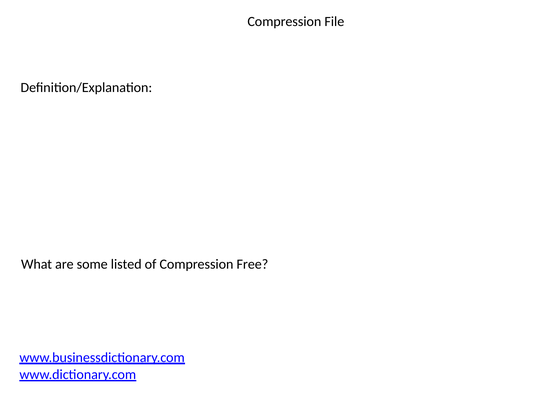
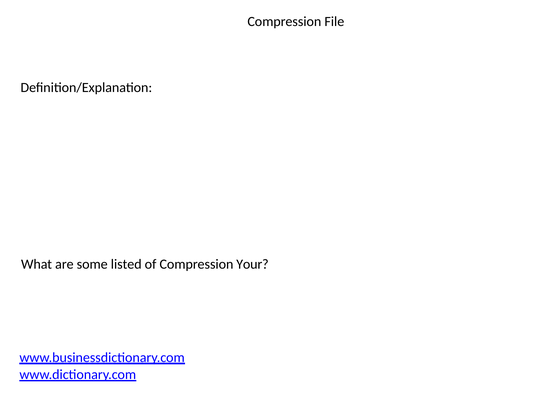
Free: Free -> Your (252, 264)
